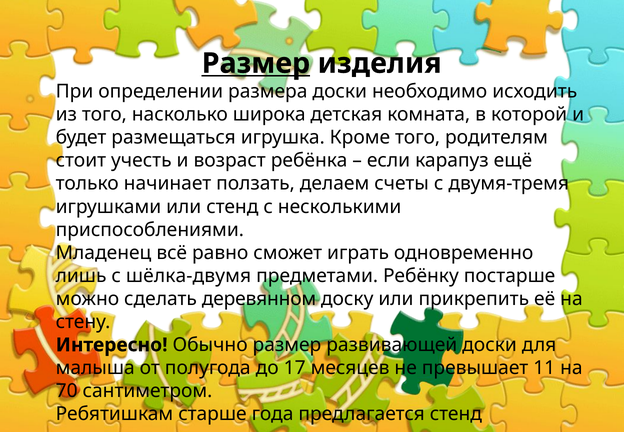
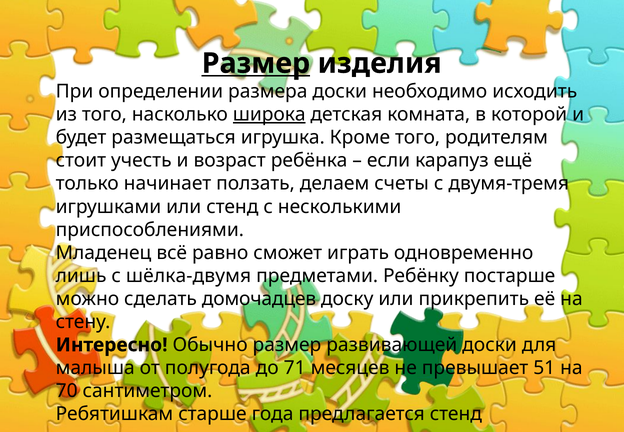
широка underline: none -> present (269, 115)
деревянном: деревянном -> домочадцев (259, 299)
17: 17 -> 71 (295, 368)
11: 11 -> 51 (544, 368)
